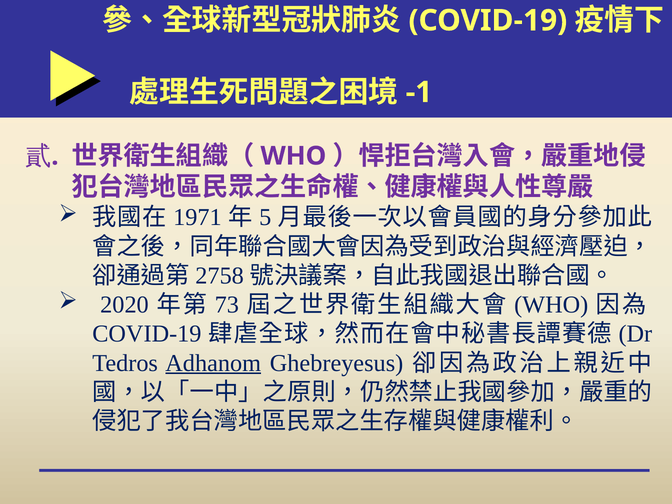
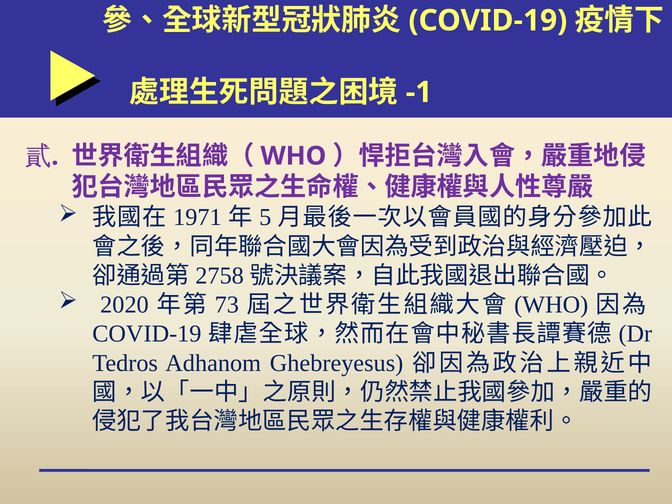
Adhanom underline: present -> none (213, 363)
